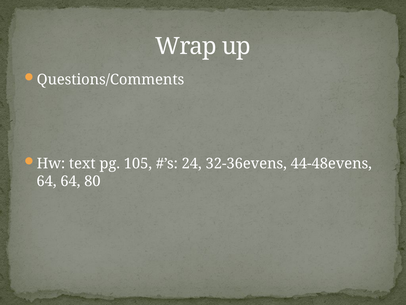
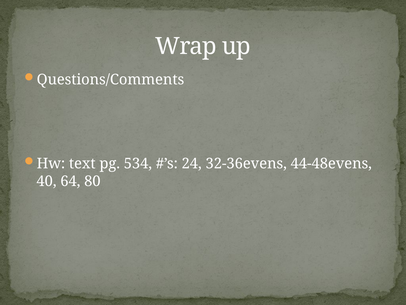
105: 105 -> 534 (138, 163)
64: 64 -> 40 (46, 181)
